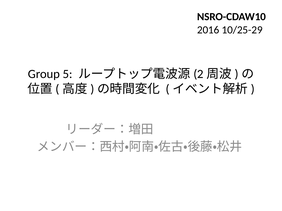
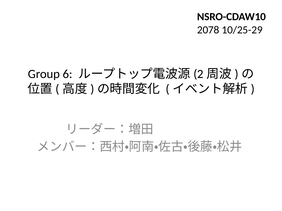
2016: 2016 -> 2078 (208, 30)
5: 5 -> 6 (68, 74)
